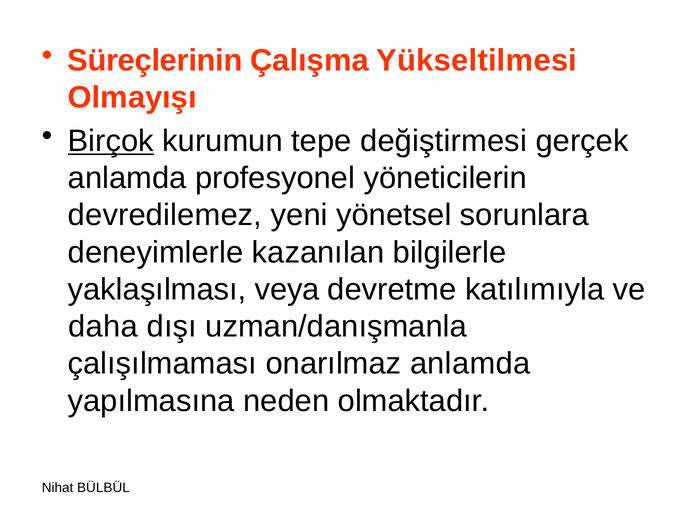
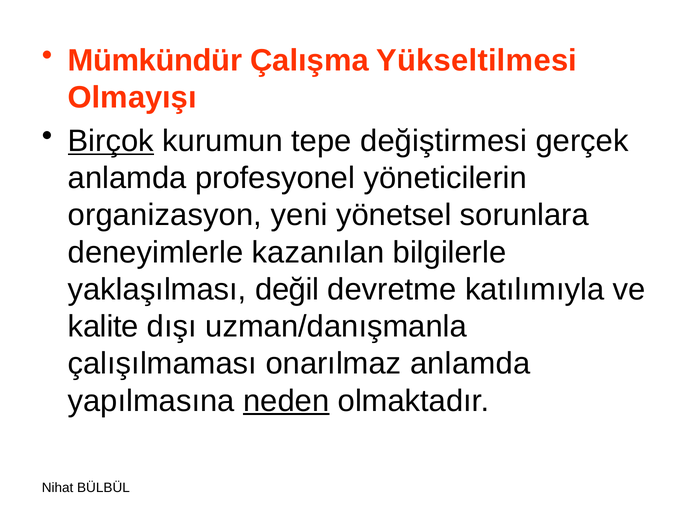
Süreçlerinin: Süreçlerinin -> Mümkündür (155, 60)
devredilemez: devredilemez -> organizasyon (165, 215)
veya: veya -> değil (287, 289)
daha: daha -> kalite (103, 327)
neden underline: none -> present (286, 401)
